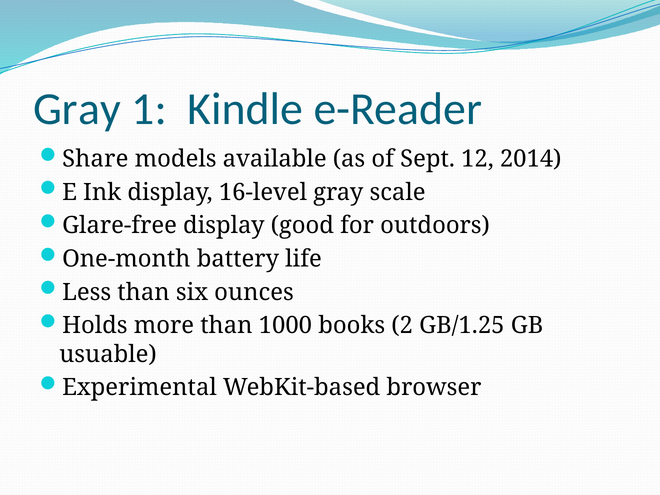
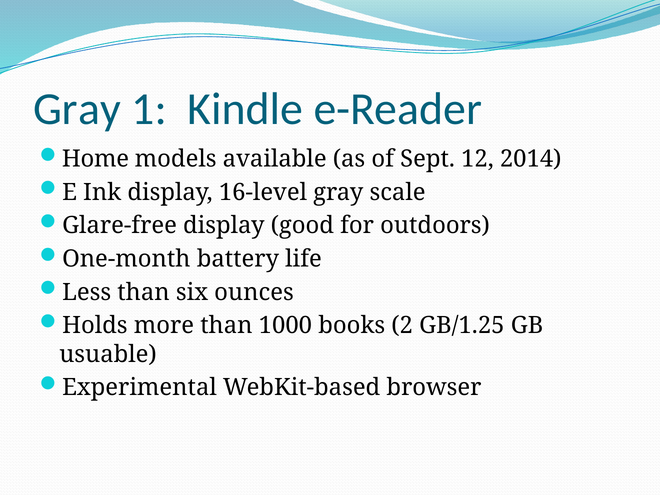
Share: Share -> Home (95, 159)
